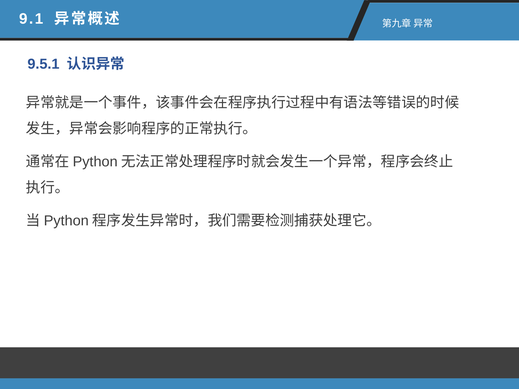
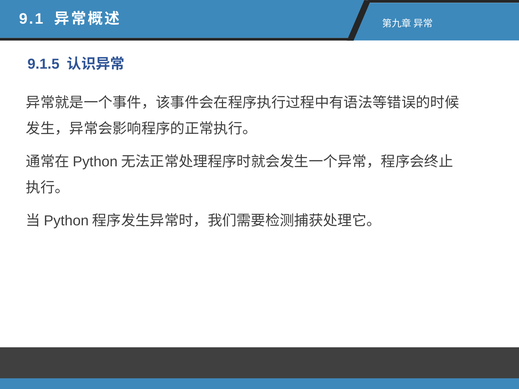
9.5.1: 9.5.1 -> 9.1.5 (43, 64)
